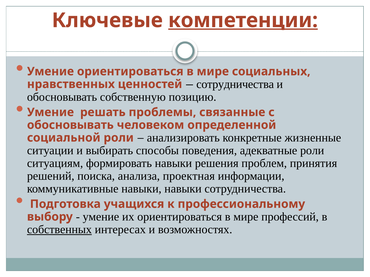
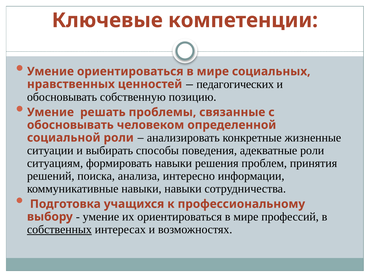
компетенции underline: present -> none (243, 20)
сотрудничества: сотрудничества -> педагогических (235, 84)
проектная: проектная -> интересно (189, 176)
